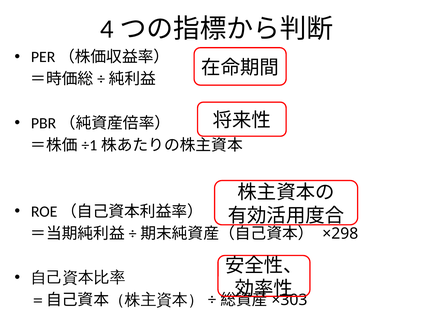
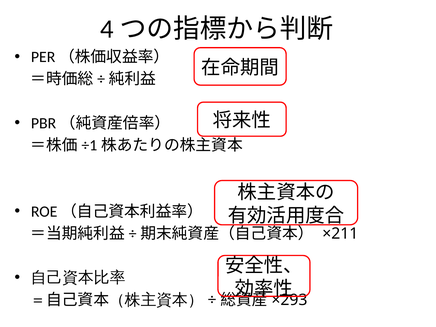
×298: ×298 -> ×211 (340, 234)
×303: ×303 -> ×293 (289, 300)
